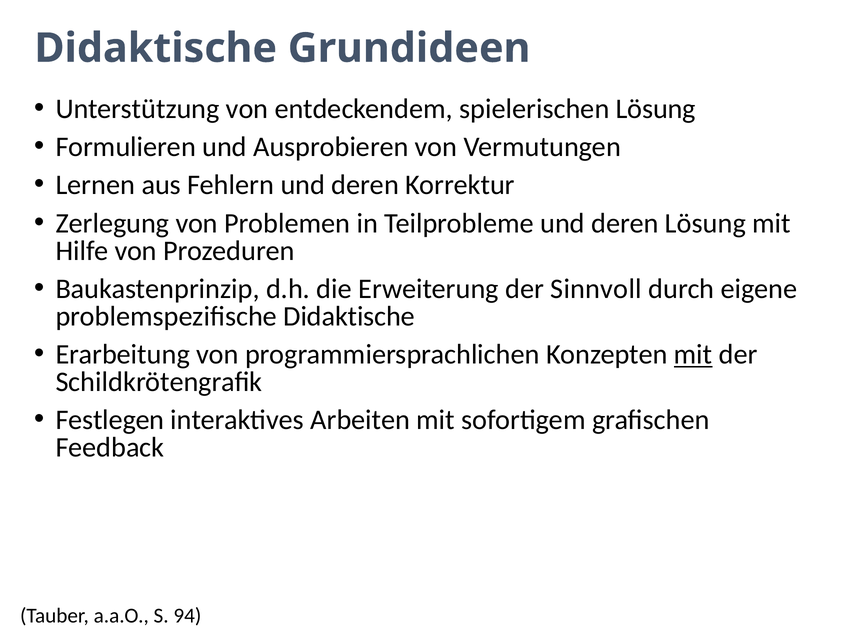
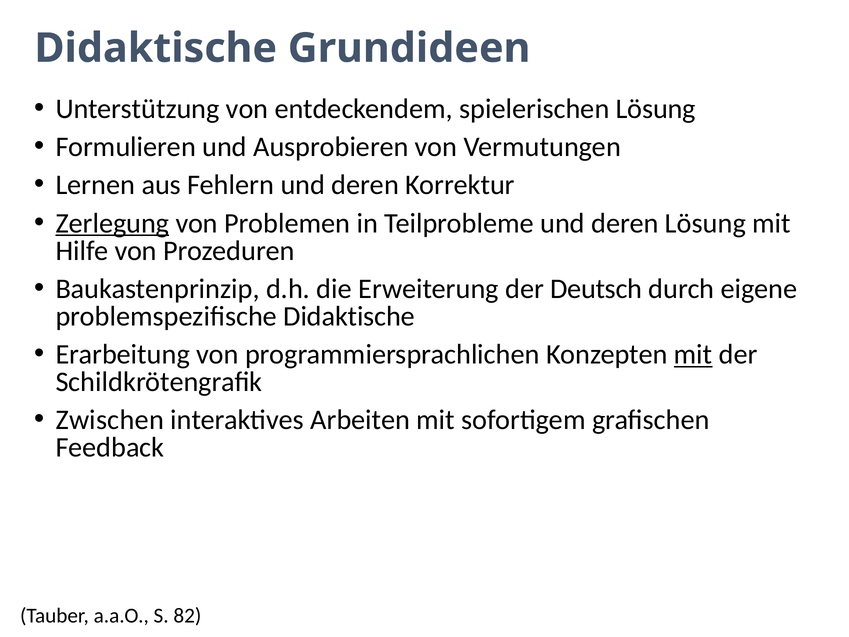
Zerlegung underline: none -> present (112, 223)
Sinnvoll: Sinnvoll -> Deutsch (596, 289)
Festlegen: Festlegen -> Zwischen (110, 420)
94: 94 -> 82 (187, 616)
